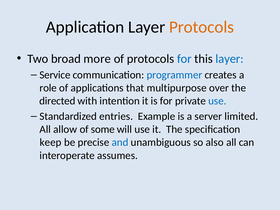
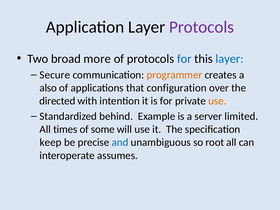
Protocols colour: orange -> purple (201, 27)
Service: Service -> Secure (55, 75)
programmer colour: blue -> orange (174, 75)
role: role -> also (48, 88)
multipurpose: multipurpose -> configuration (177, 88)
use colour: blue -> orange (217, 101)
entries: entries -> behind (116, 116)
allow: allow -> times (65, 129)
also: also -> root (215, 142)
